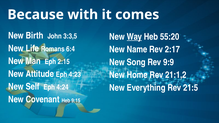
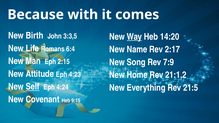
55:20: 55:20 -> 14:20 (170, 37)
9:9: 9:9 -> 7:9 (169, 62)
Self underline: none -> present (33, 87)
